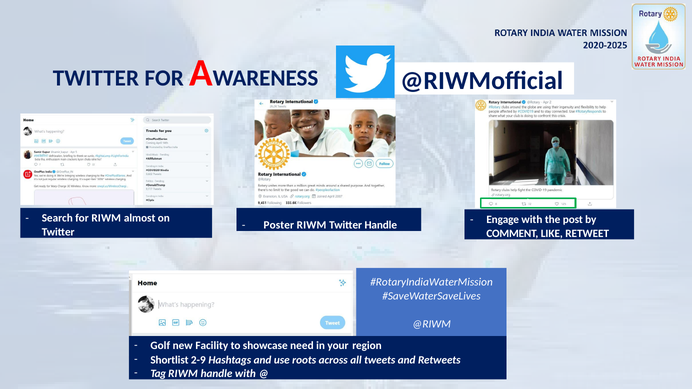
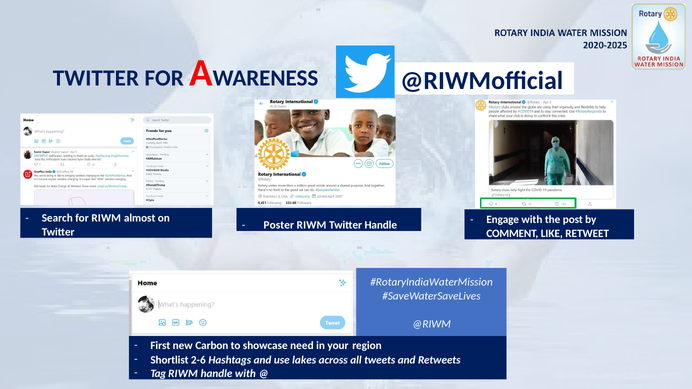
Golf: Golf -> First (160, 346)
Facility: Facility -> Carbon (212, 346)
2-9: 2-9 -> 2-6 (198, 360)
roots: roots -> lakes (304, 360)
